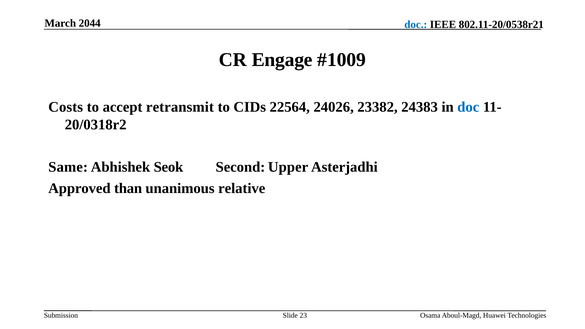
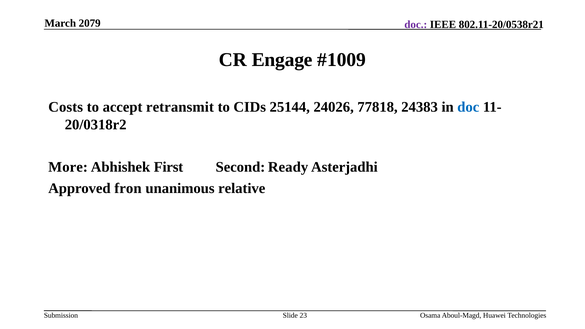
2044: 2044 -> 2079 (90, 23)
doc colour: blue -> purple (416, 24)
22564: 22564 -> 25144 (290, 107)
23382: 23382 -> 77818 (378, 107)
Same: Same -> More (68, 167)
Seok: Seok -> First (168, 167)
Upper: Upper -> Ready (288, 167)
than: than -> fron (128, 188)
